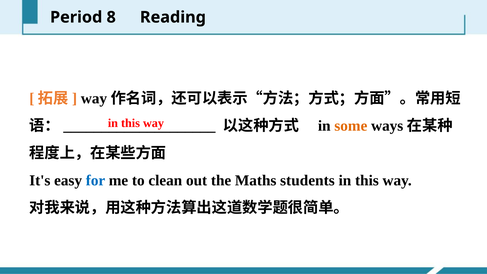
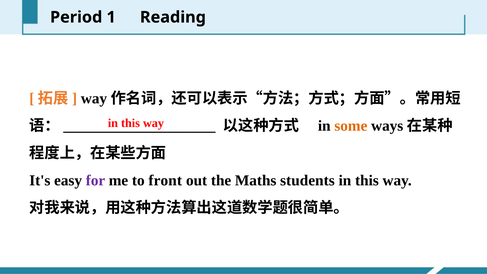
8: 8 -> 1 (111, 17)
for colour: blue -> purple (96, 180)
clean: clean -> front (165, 180)
